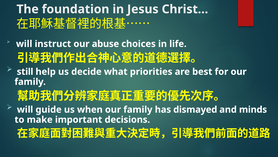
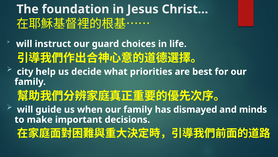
abuse: abuse -> guard (105, 44)
still: still -> city (25, 71)
